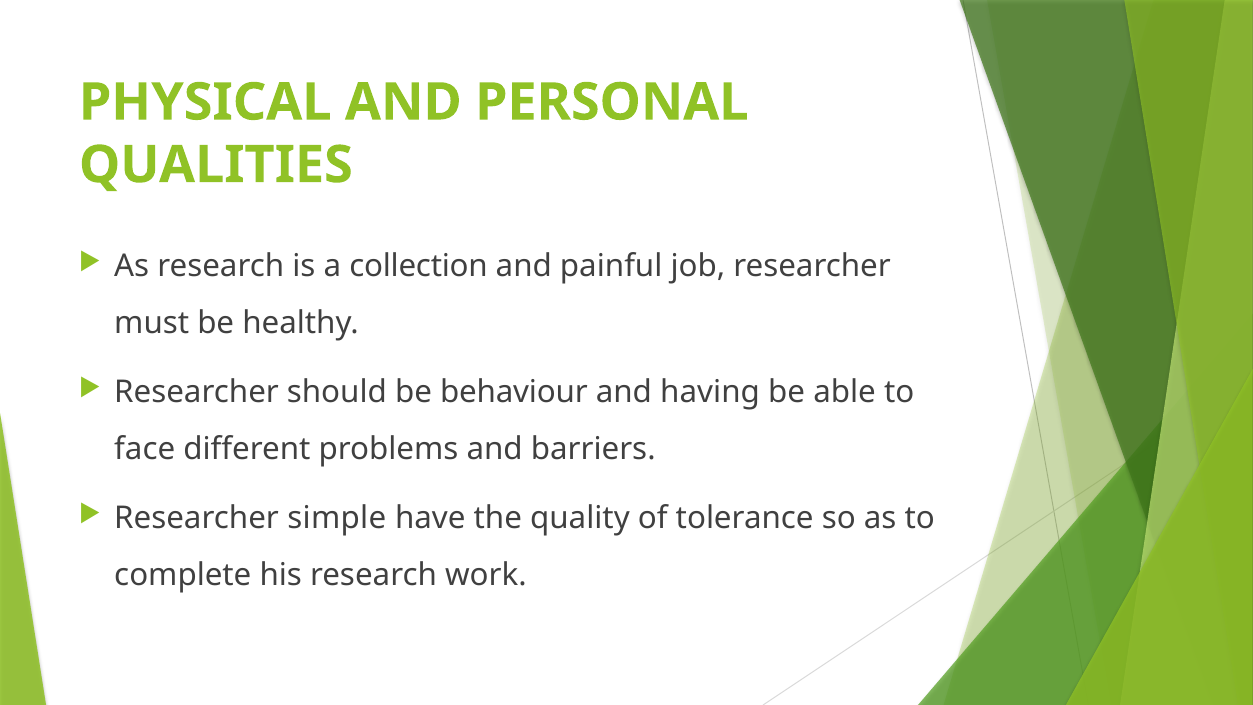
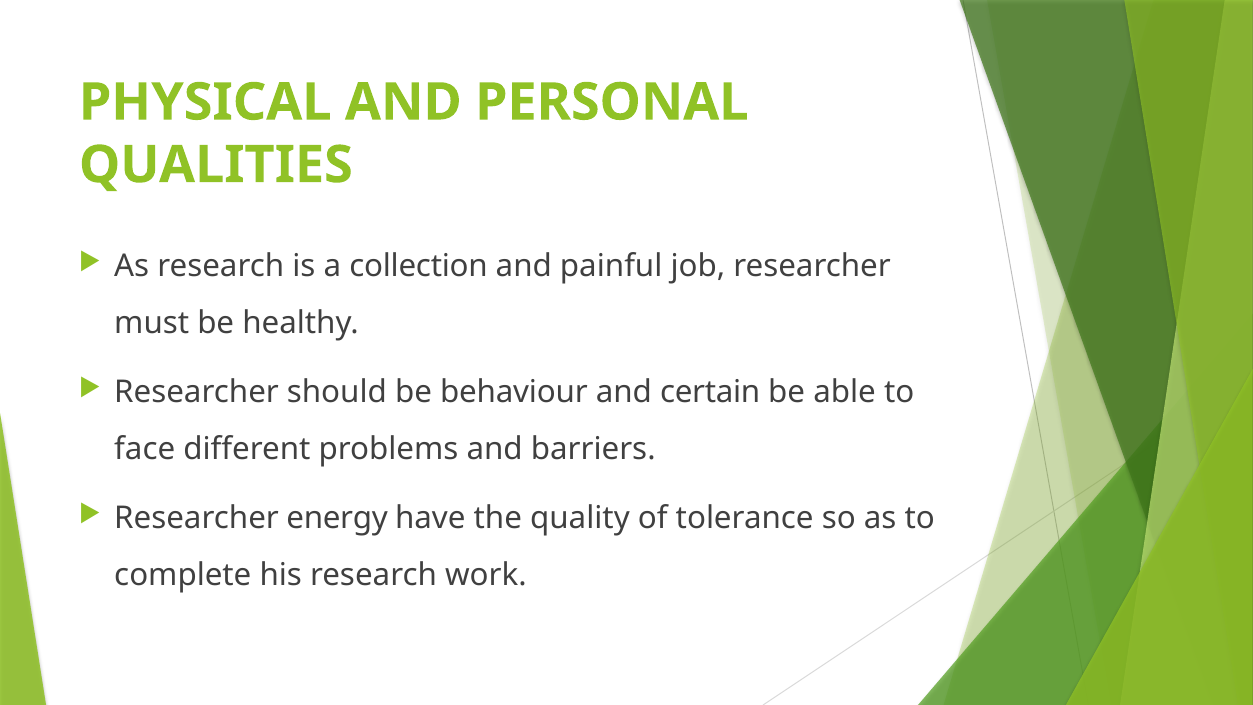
having: having -> certain (710, 392)
simple: simple -> energy (337, 518)
